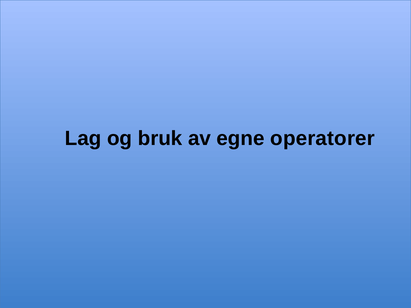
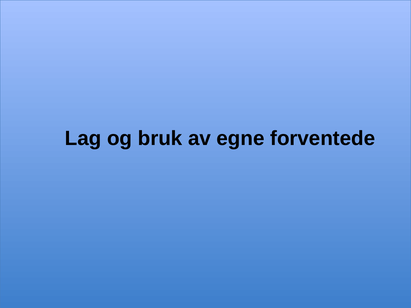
operatorer: operatorer -> forventede (323, 138)
